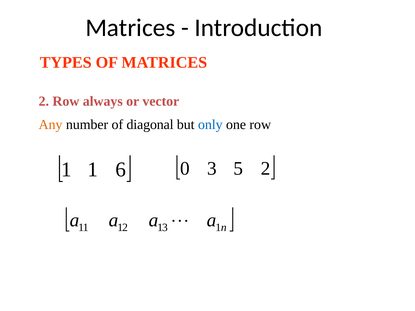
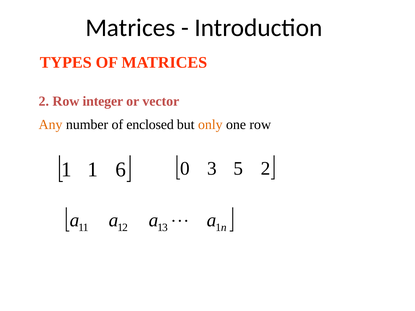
always: always -> integer (103, 101)
diagonal: diagonal -> enclosed (150, 125)
only colour: blue -> orange (210, 125)
